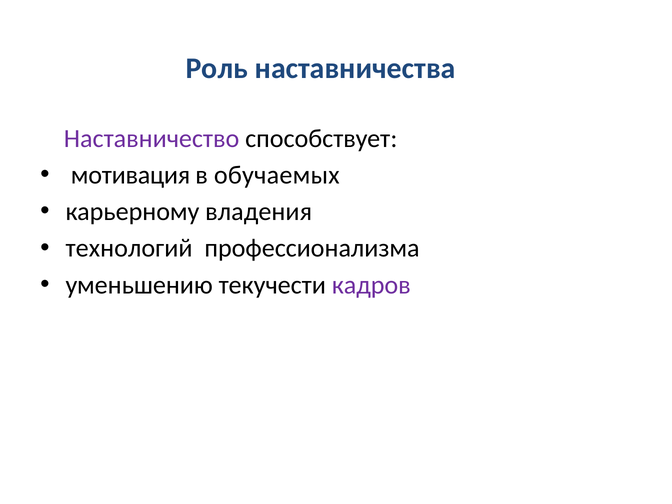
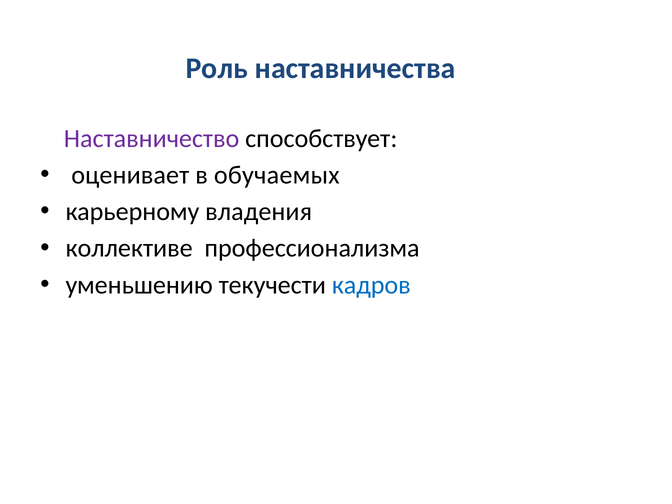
мотивация: мотивация -> оценивает (130, 175)
технологий: технологий -> коллективе (129, 248)
кадров colour: purple -> blue (371, 285)
